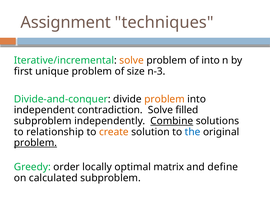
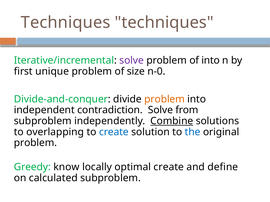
Assignment: Assignment -> Techniques (66, 23)
solve colour: orange -> purple (132, 61)
n-3: n-3 -> n-0 (156, 72)
filled: filled -> from (187, 110)
relationship: relationship -> overlapping (55, 132)
create colour: orange -> blue (114, 132)
problem underline: present -> none (35, 143)
order: order -> know (66, 167)
optimal matrix: matrix -> create (169, 167)
